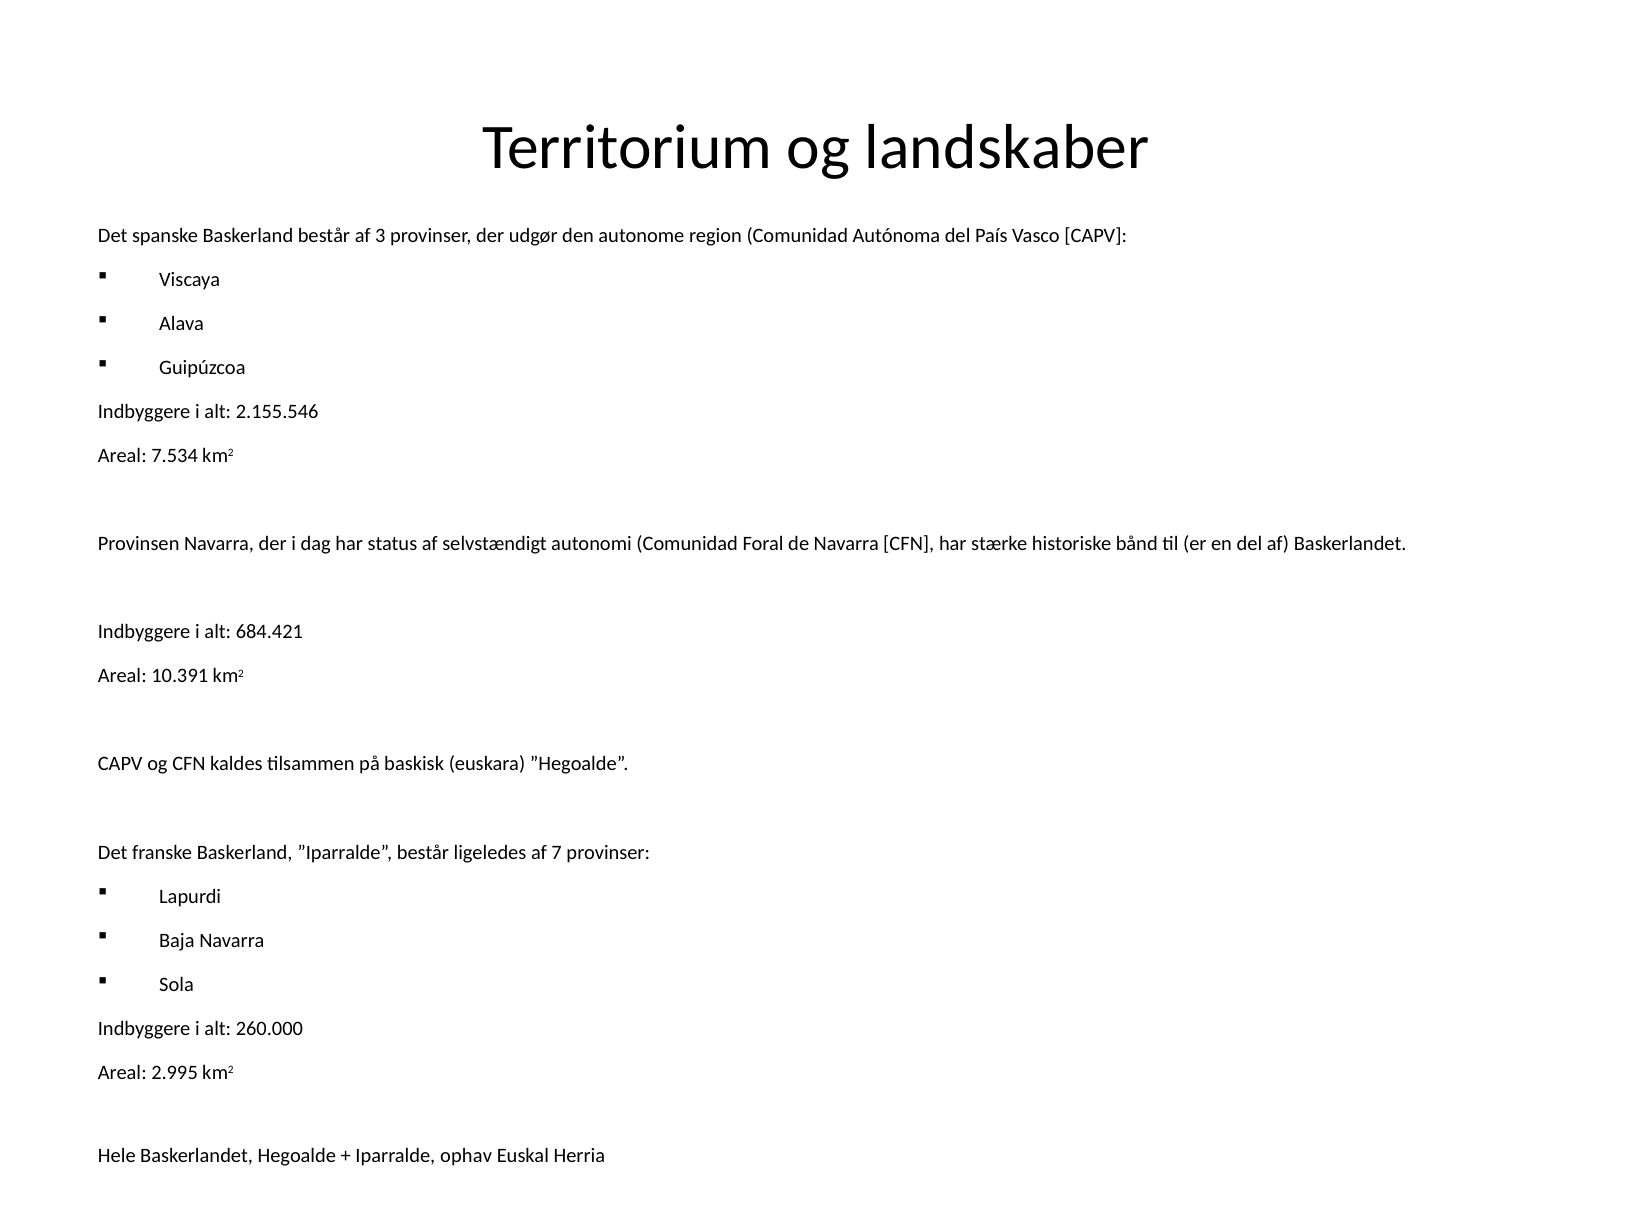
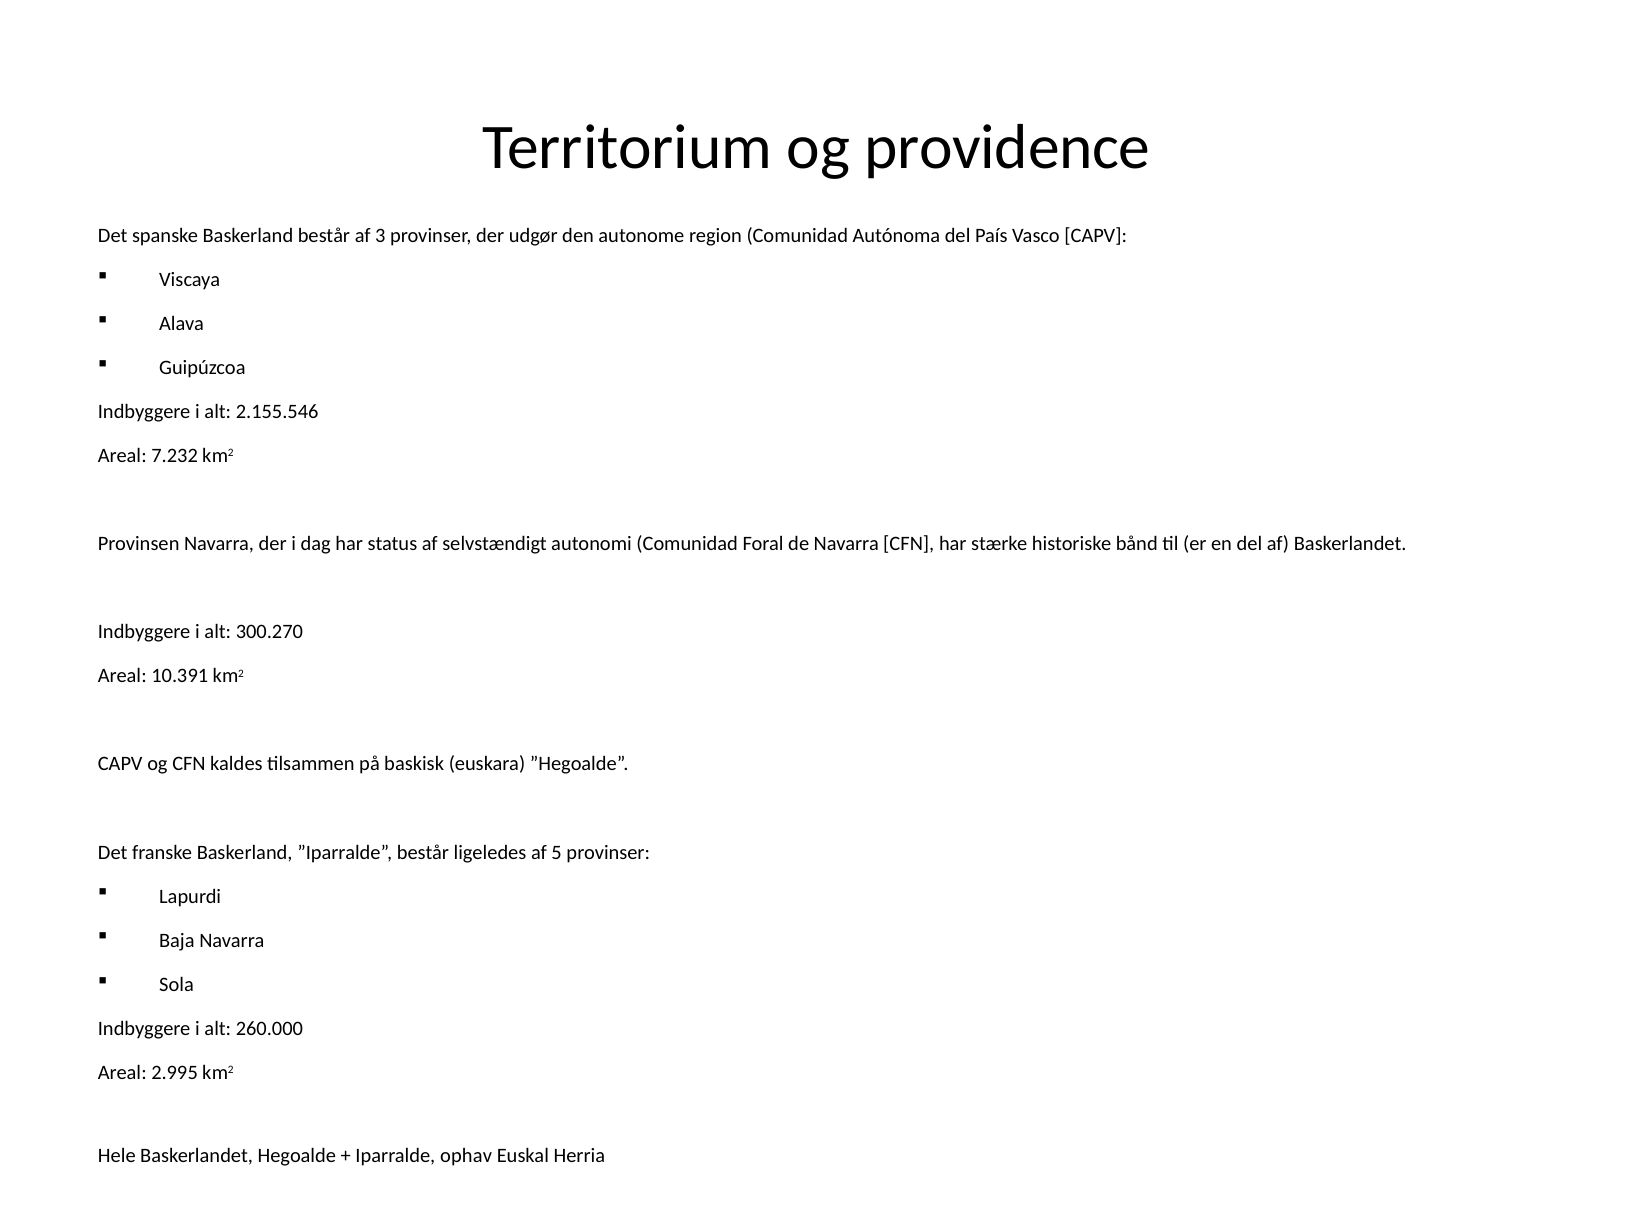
landskaber: landskaber -> providence (1007, 147)
7.534: 7.534 -> 7.232 (175, 456)
684.421: 684.421 -> 300.270 (269, 632)
7: 7 -> 5 (557, 852)
